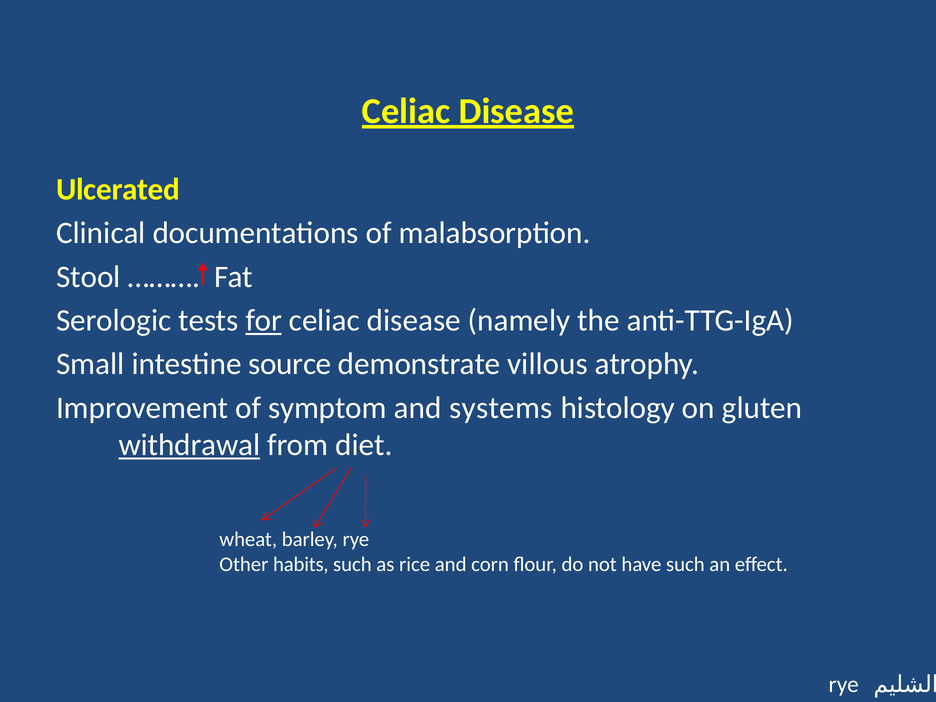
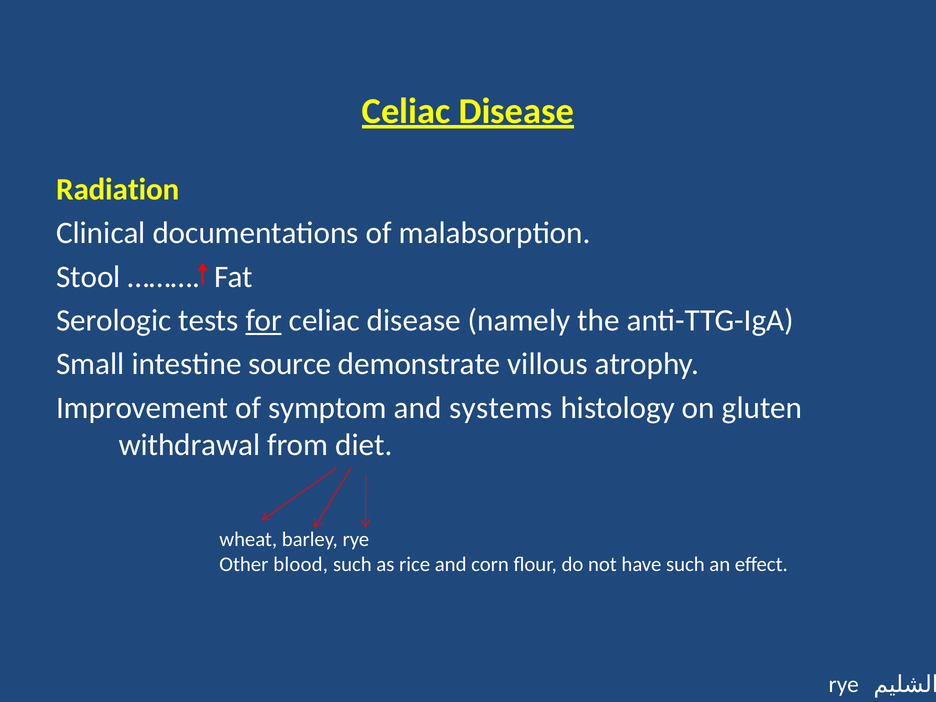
Ulcerated: Ulcerated -> Radiation (118, 189)
withdrawal underline: present -> none (189, 445)
habits: habits -> blood (301, 564)
